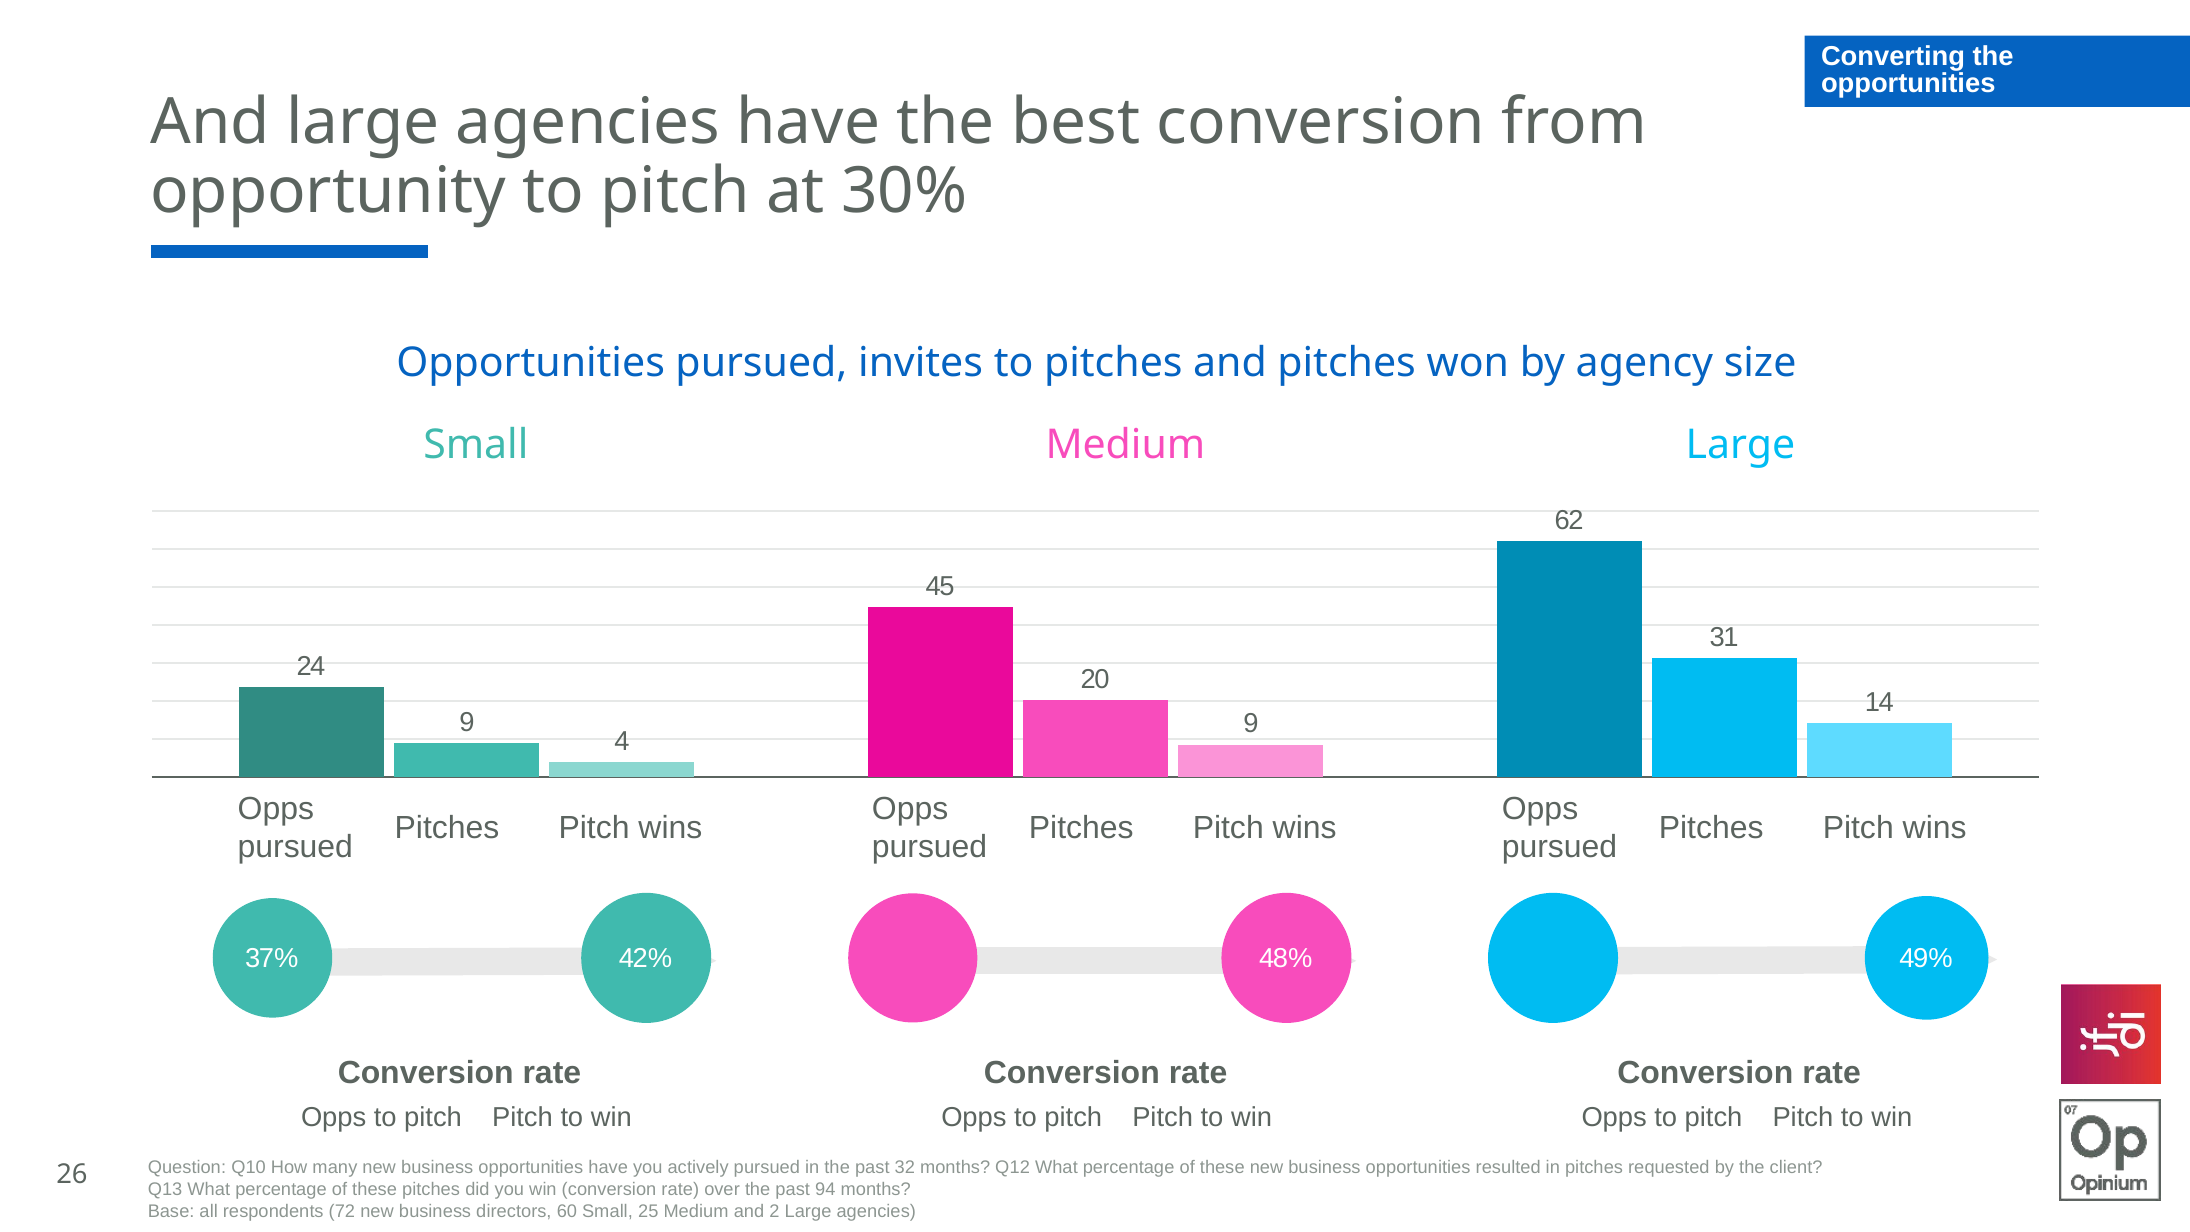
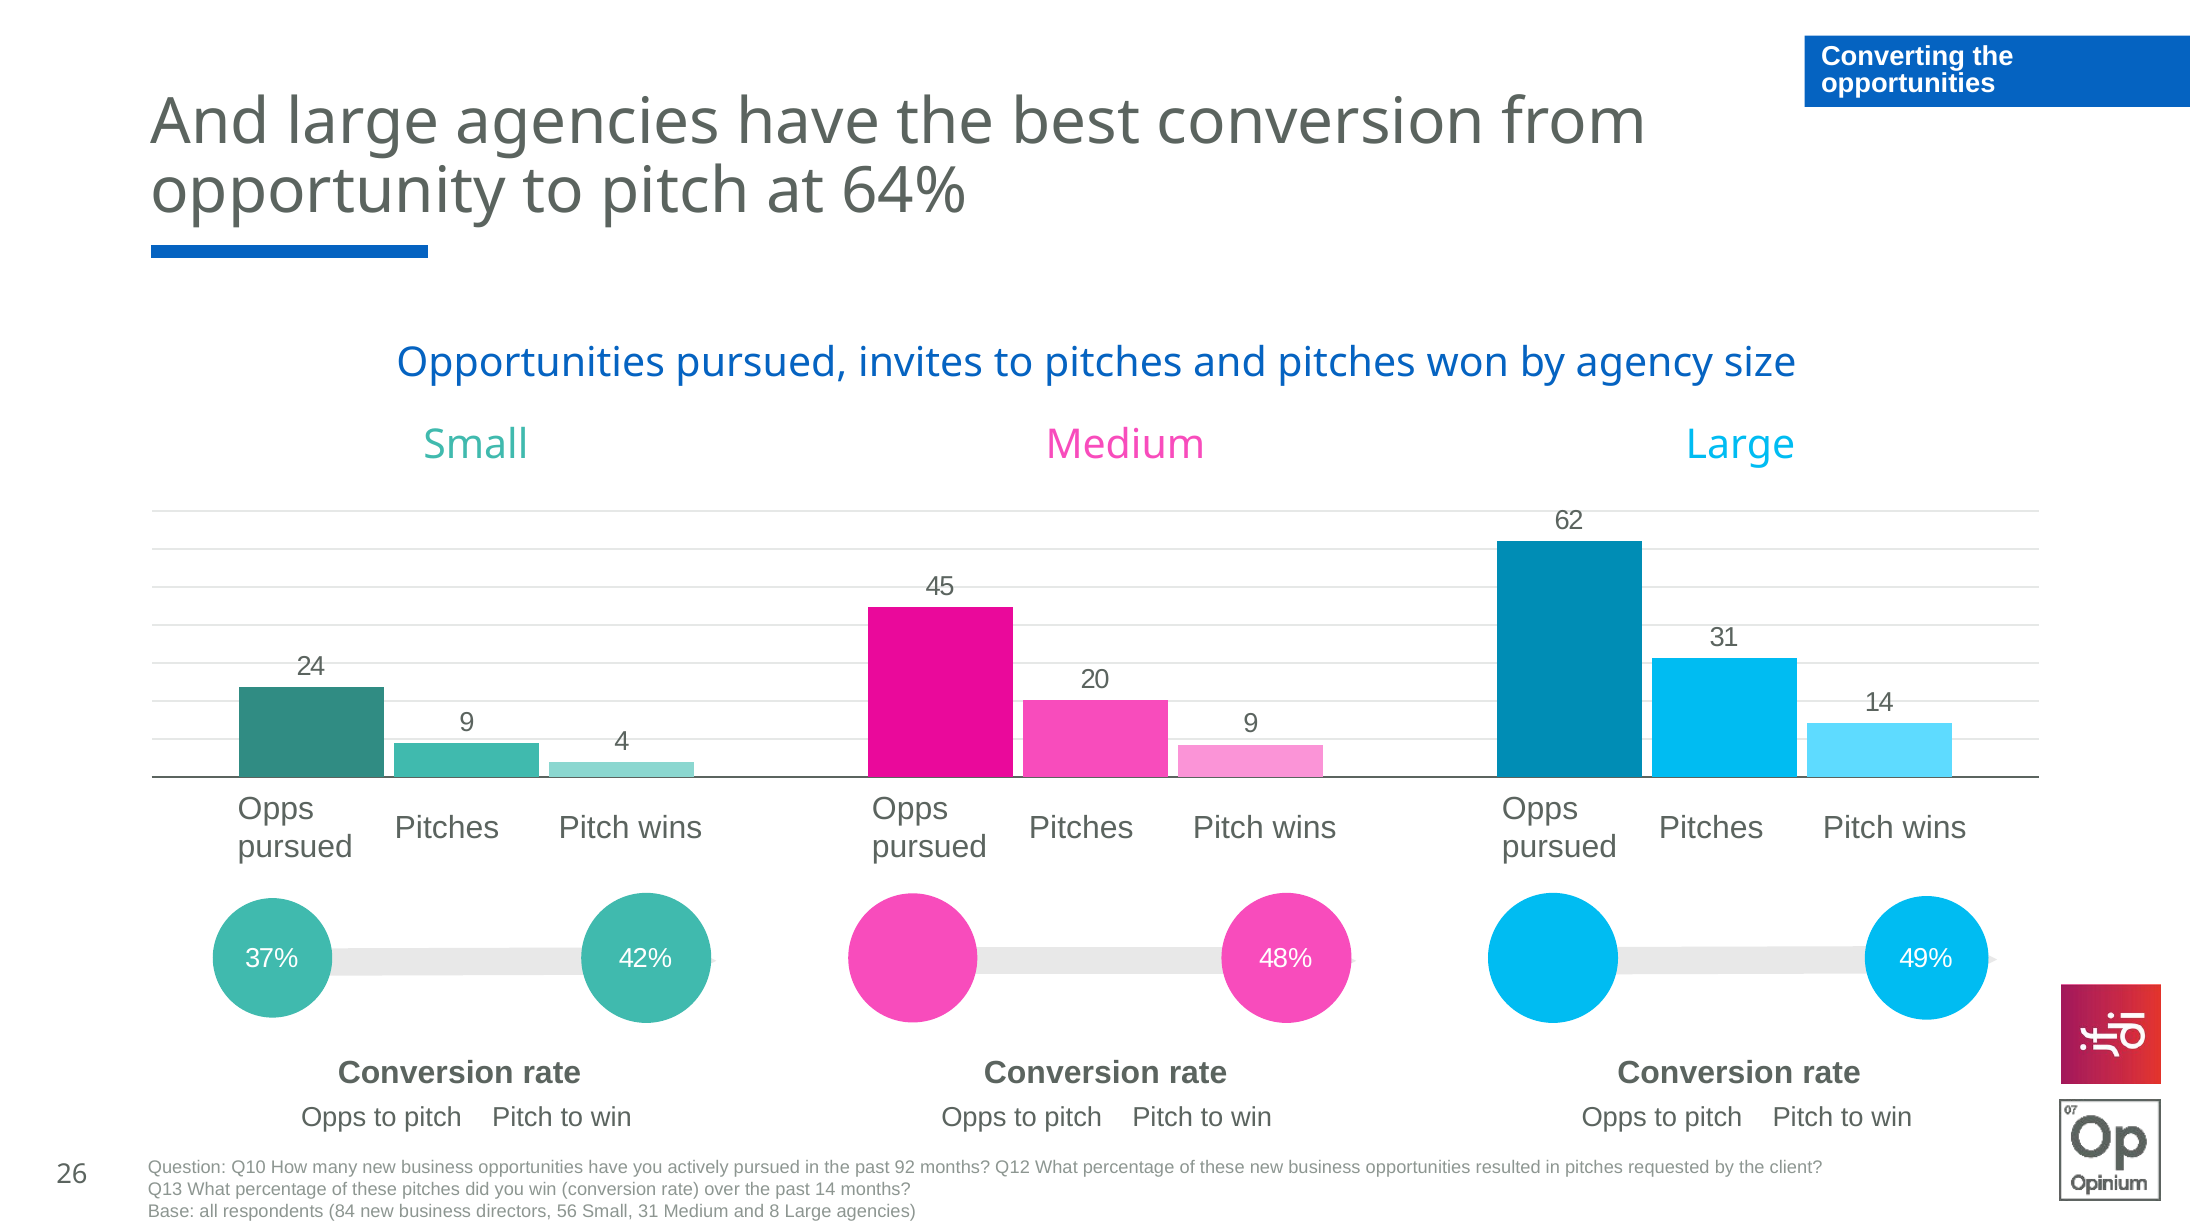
30%: 30% -> 64% (904, 191)
32: 32 -> 92 (905, 1167)
past 94: 94 -> 14 (825, 1189)
72: 72 -> 84 (342, 1211)
60: 60 -> 56 (567, 1211)
Small 25: 25 -> 31 (648, 1211)
2: 2 -> 8 (774, 1211)
